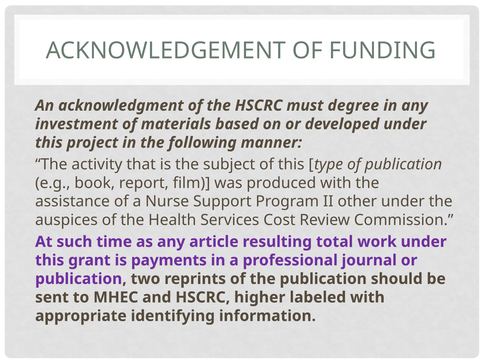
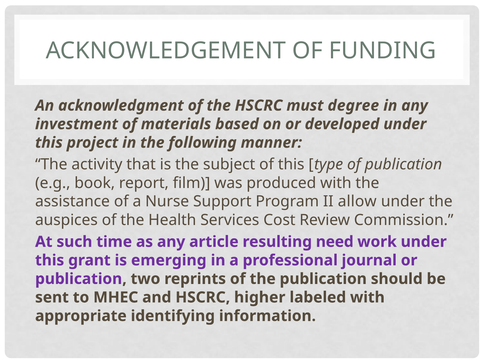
other: other -> allow (357, 201)
total: total -> need (335, 242)
payments: payments -> emerging (169, 260)
